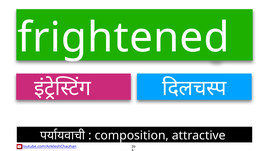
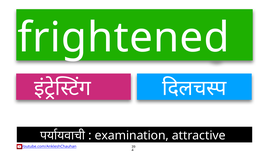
composition: composition -> examination (132, 136)
